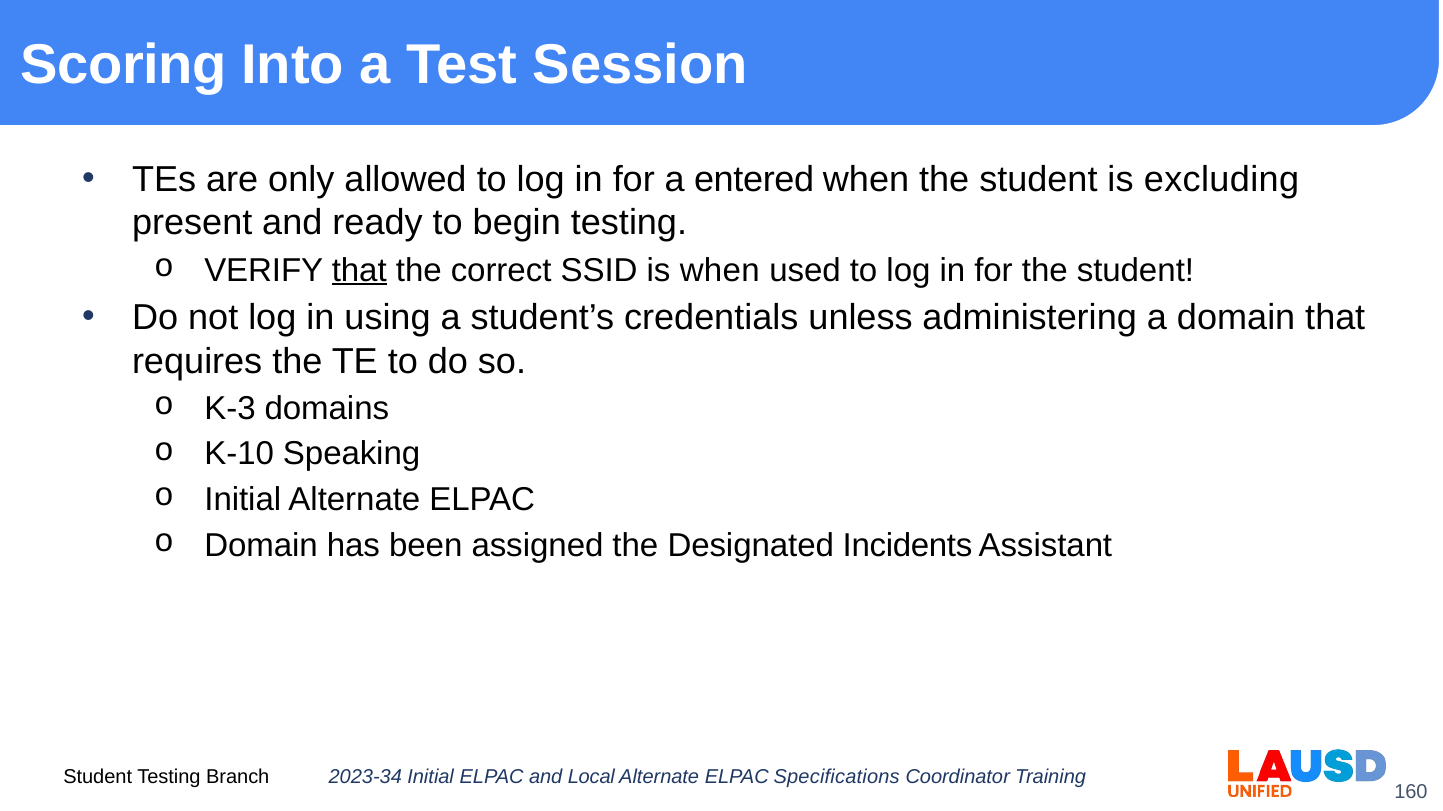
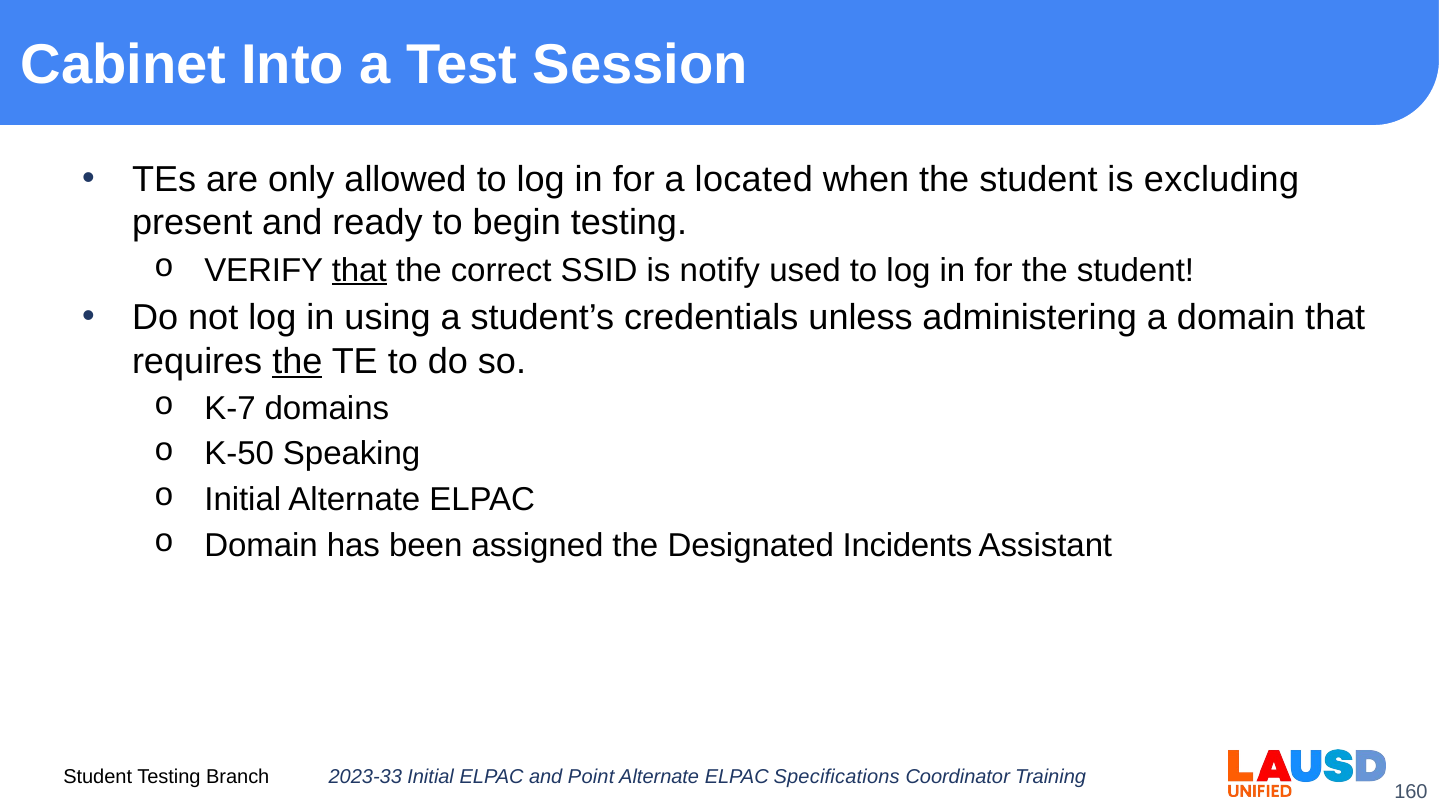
Scoring: Scoring -> Cabinet (124, 65)
entered: entered -> located (754, 180)
is when: when -> notify (720, 270)
the underline: none -> present (297, 361)
K-3: K-3 -> K-7 (230, 409)
K-10: K-10 -> K-50 (239, 454)
2023-34: 2023-34 -> 2023-33 (365, 778)
Local: Local -> Point (591, 778)
